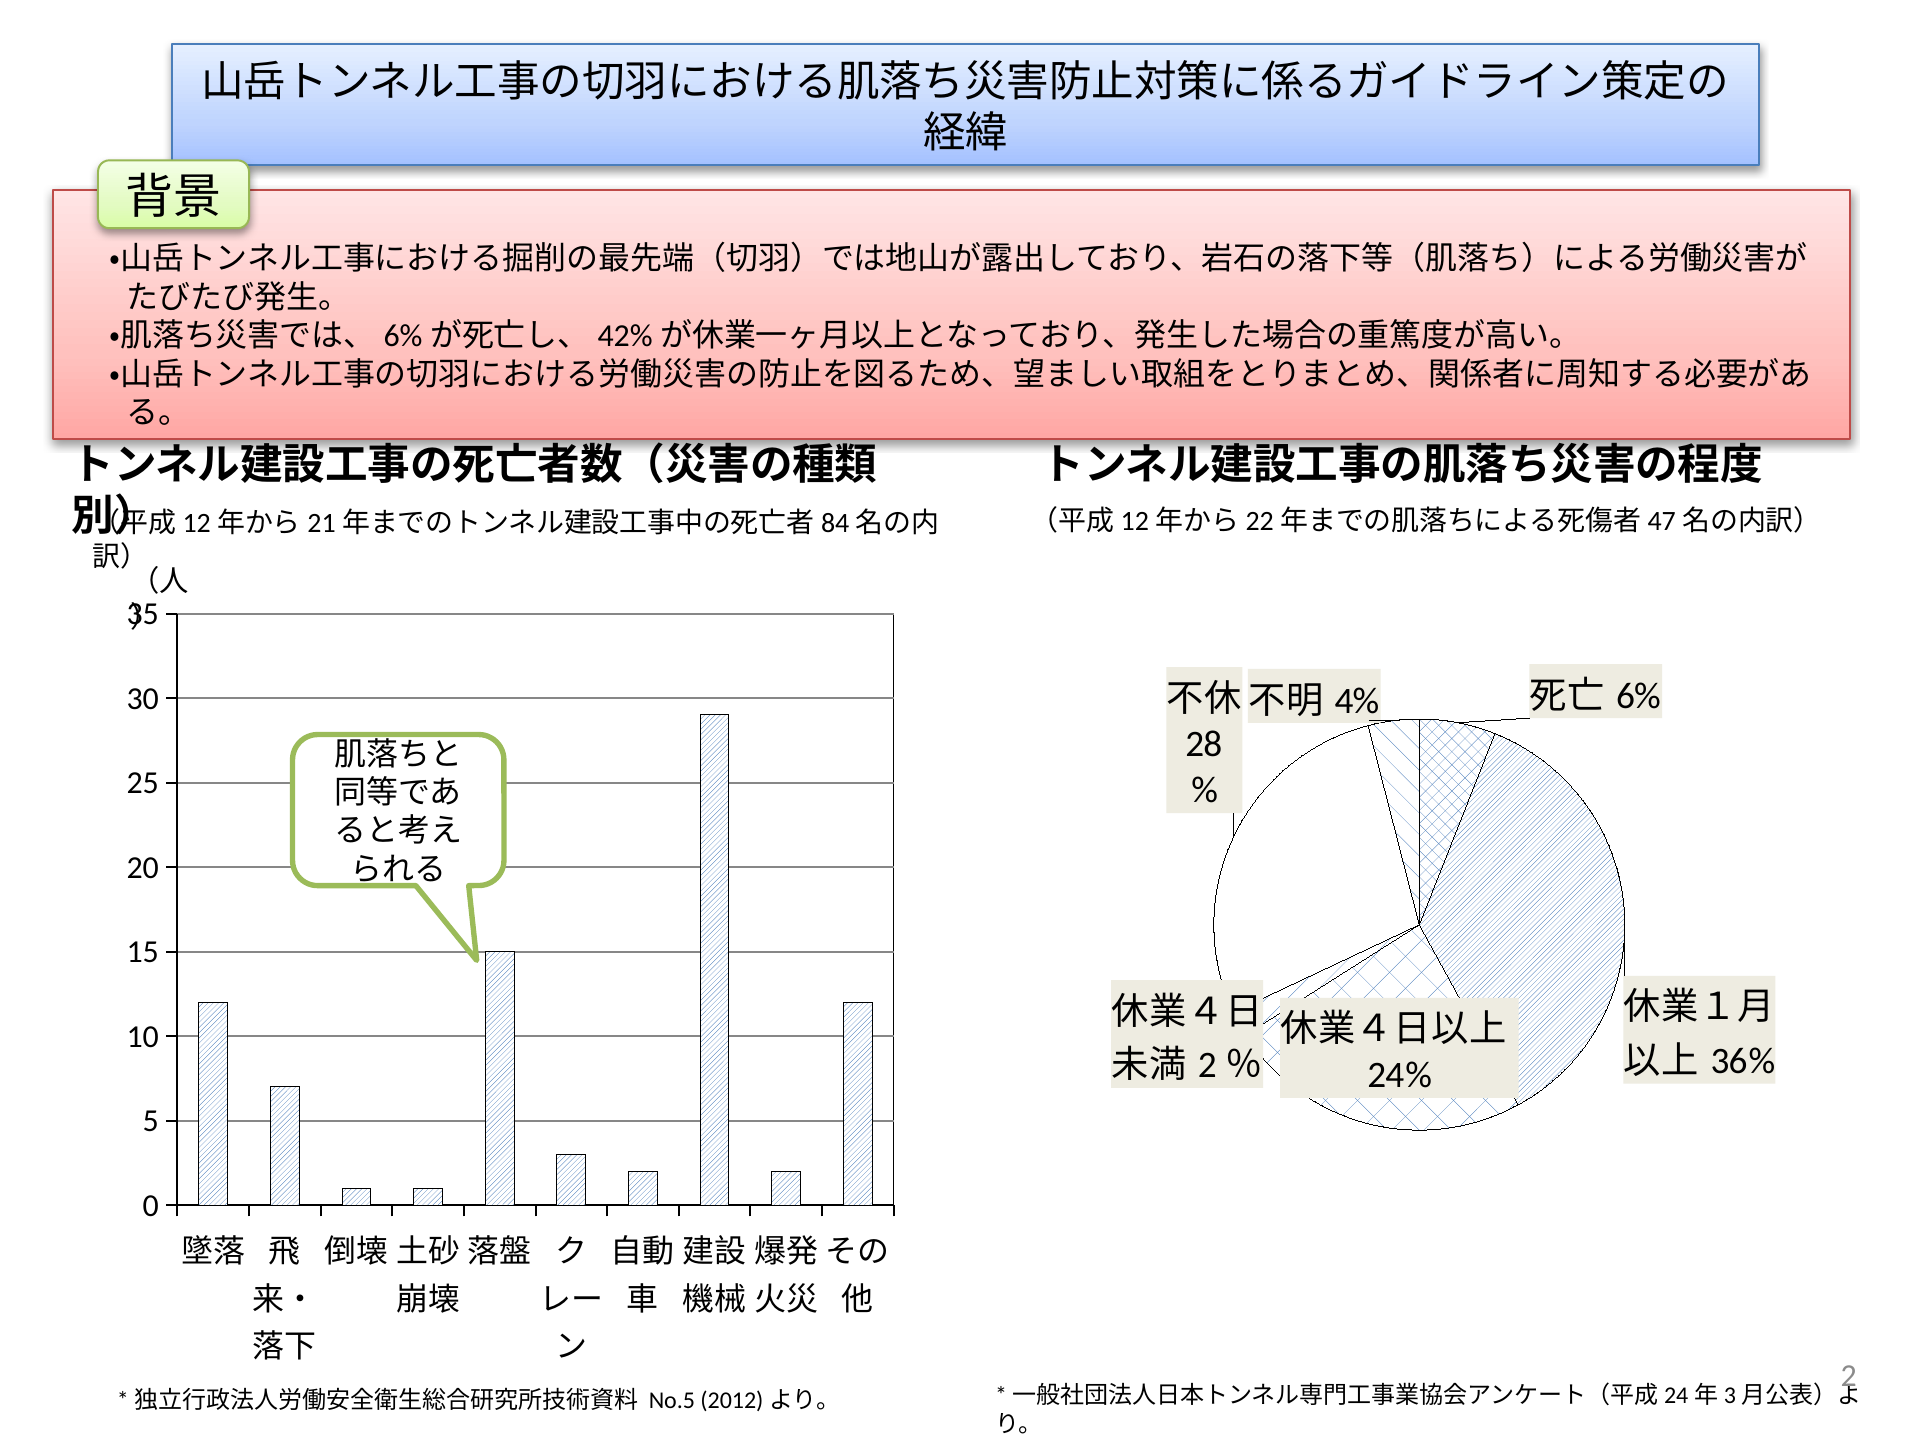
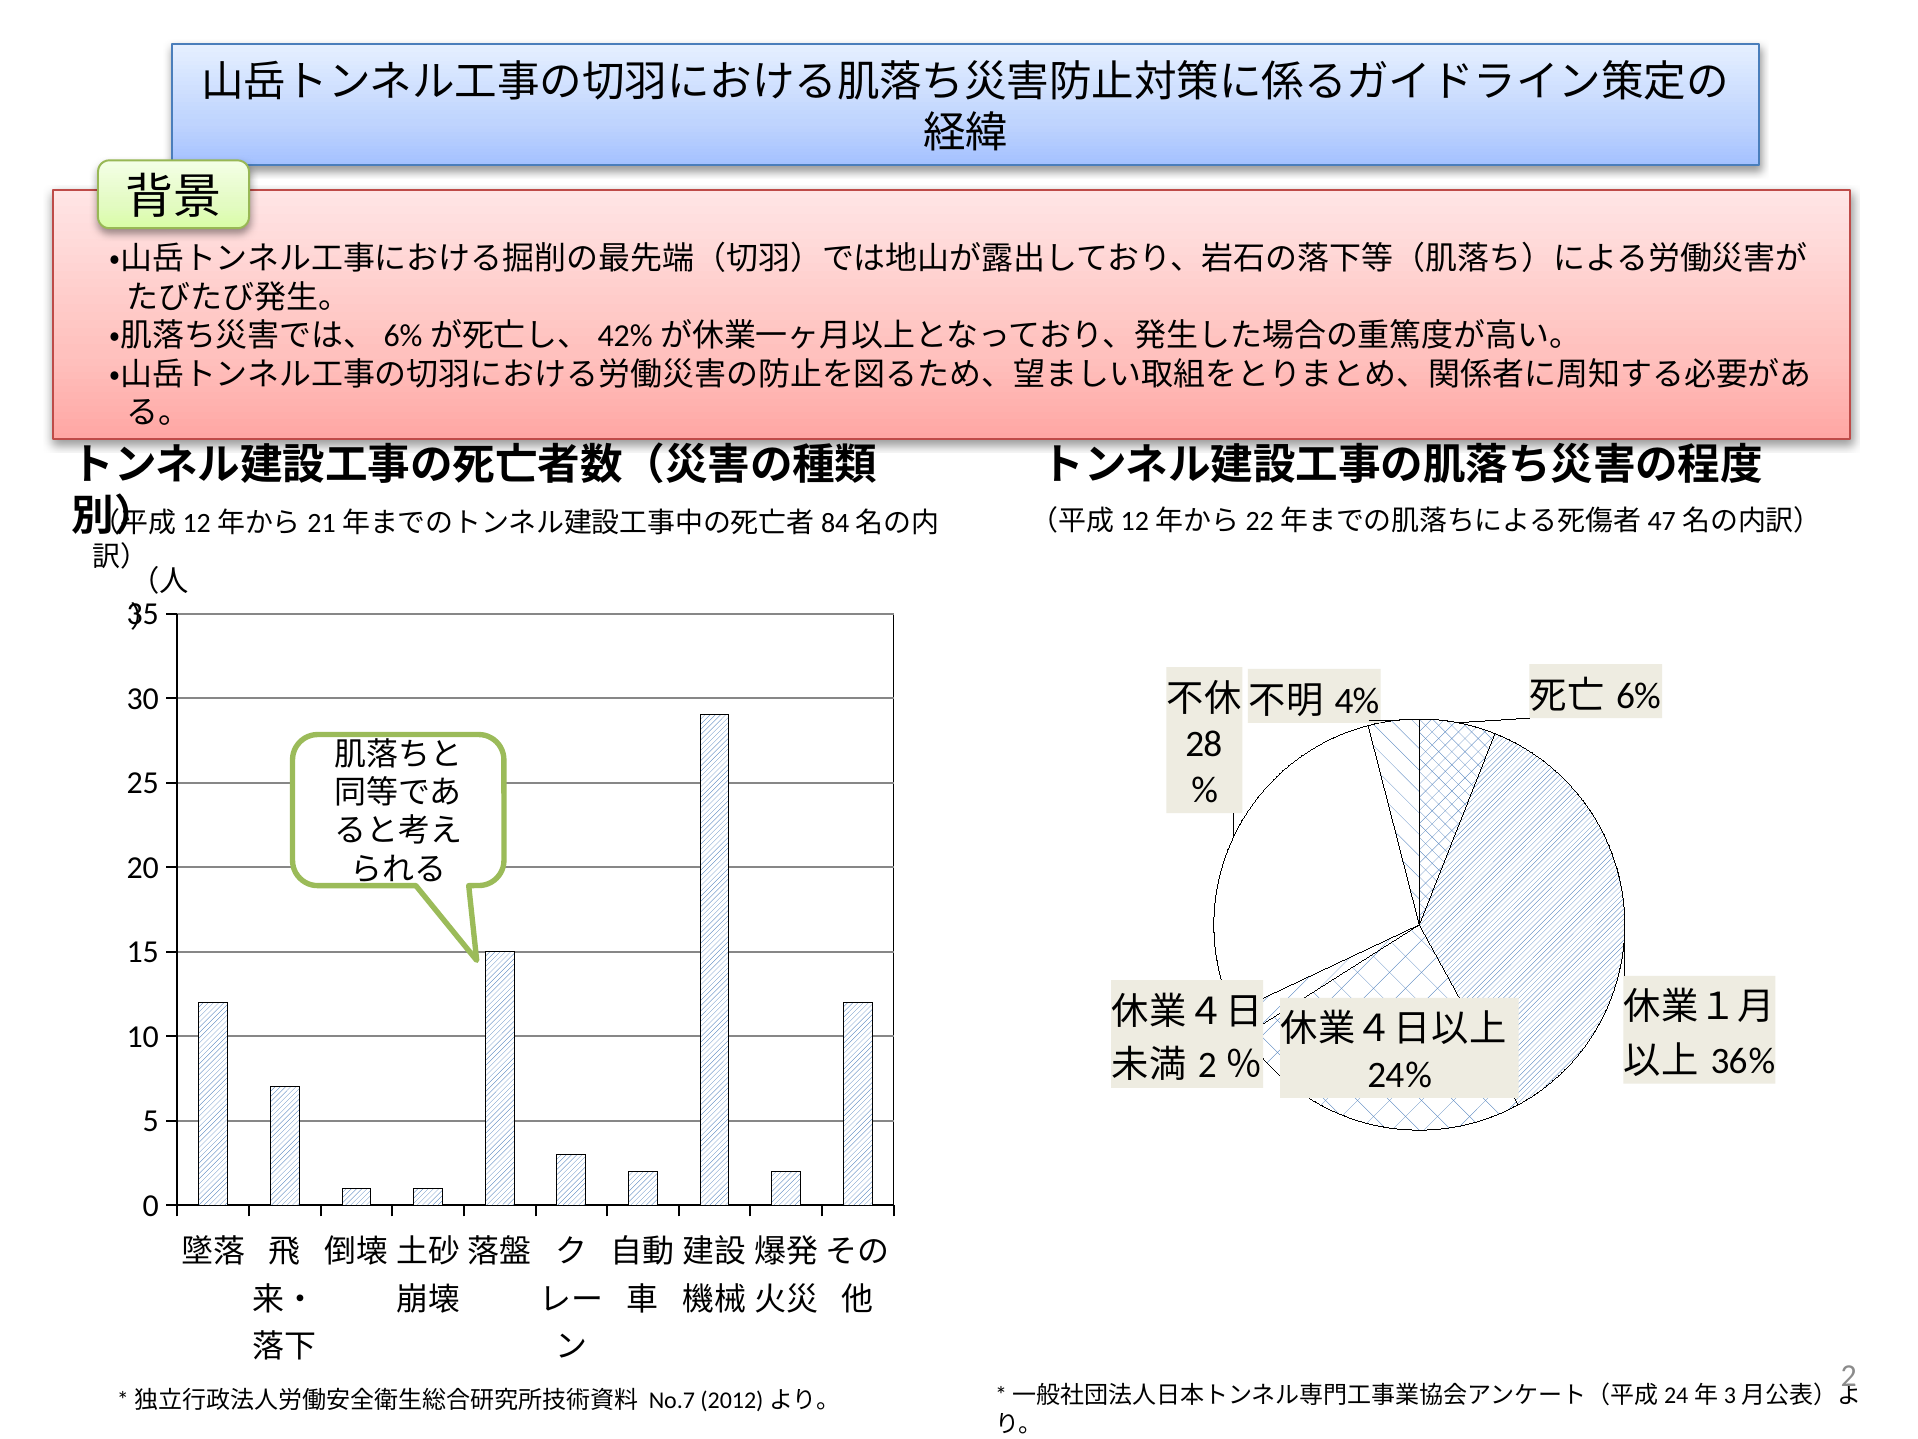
No.5: No.5 -> No.7 (672, 1400)
